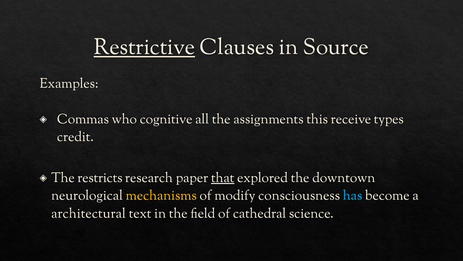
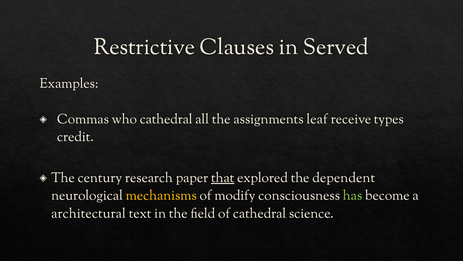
Restrictive underline: present -> none (144, 47)
Source: Source -> Served (336, 47)
who cognitive: cognitive -> cathedral (166, 119)
this: this -> leaf (317, 119)
restricts: restricts -> century (100, 177)
downtown: downtown -> dependent (344, 177)
has colour: light blue -> light green (353, 195)
